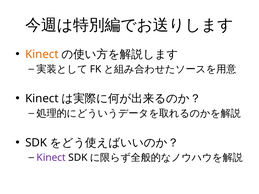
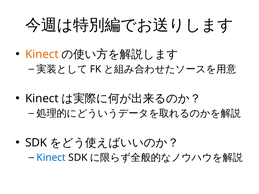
Kinect colour: purple -> blue (51, 158)
